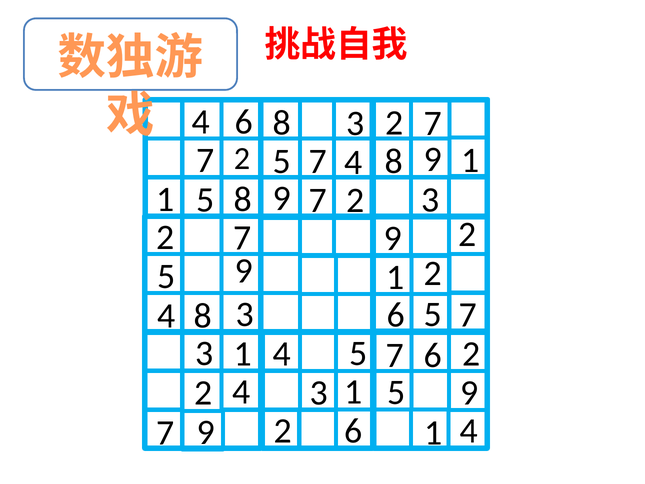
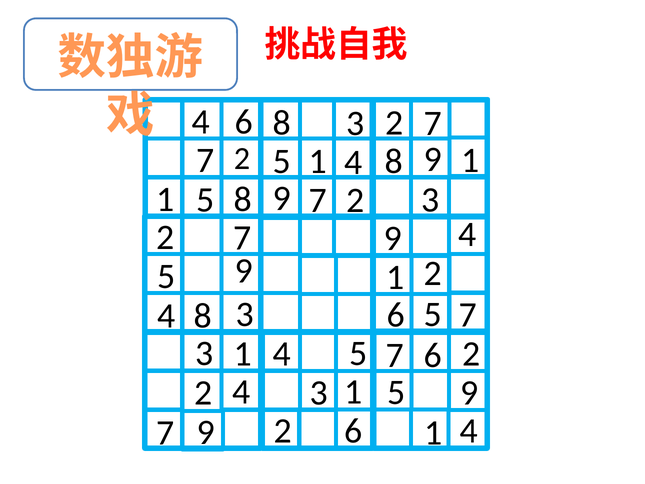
7 7: 7 -> 1 (318, 161)
2: 2 -> 4 (467, 234)
